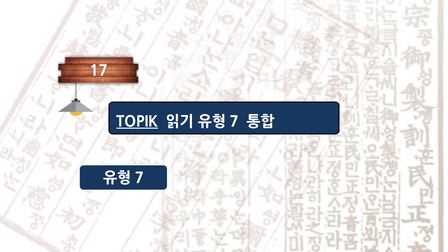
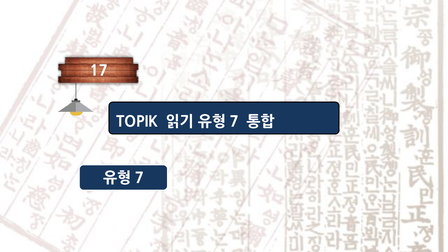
TOPIK underline: present -> none (137, 122)
